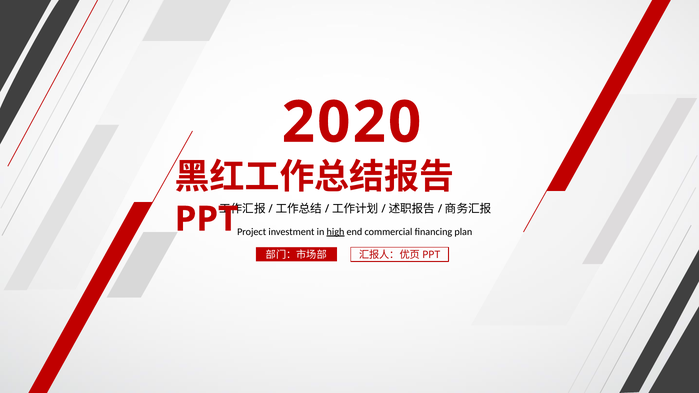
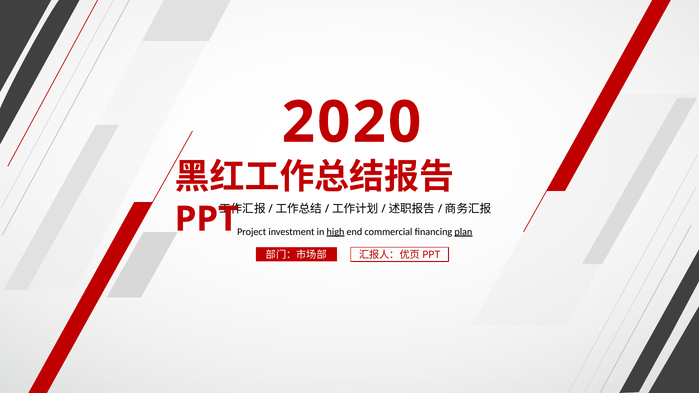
plan underline: none -> present (463, 232)
